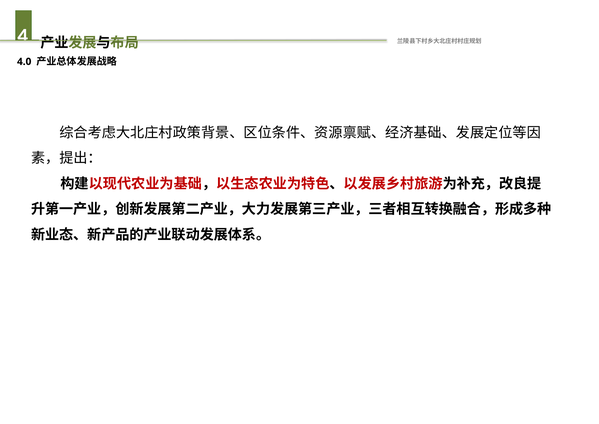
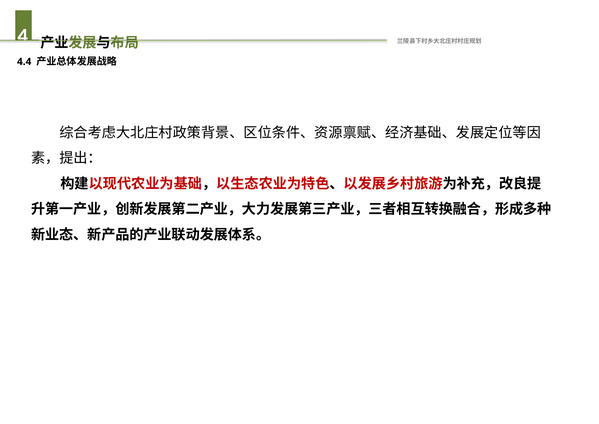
4.0: 4.0 -> 4.4 (24, 62)
